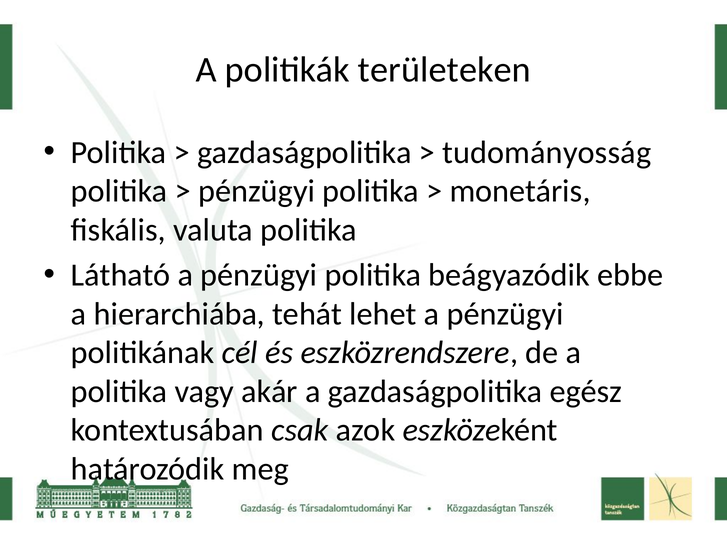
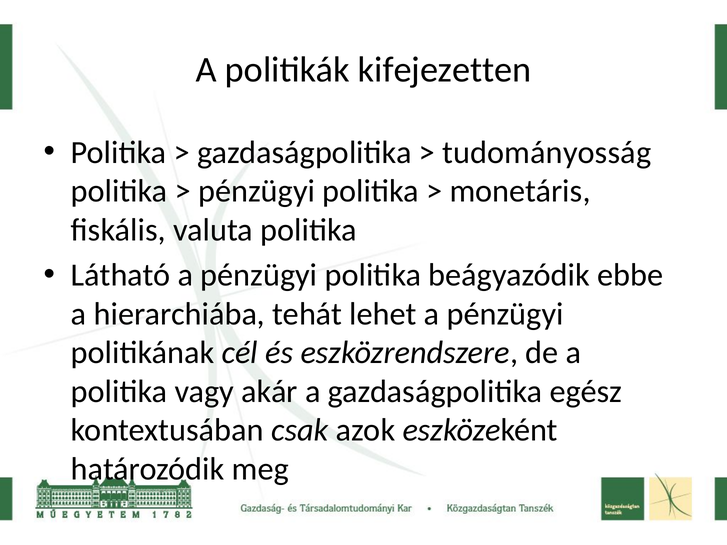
területeken: területeken -> kifejezetten (445, 70)
